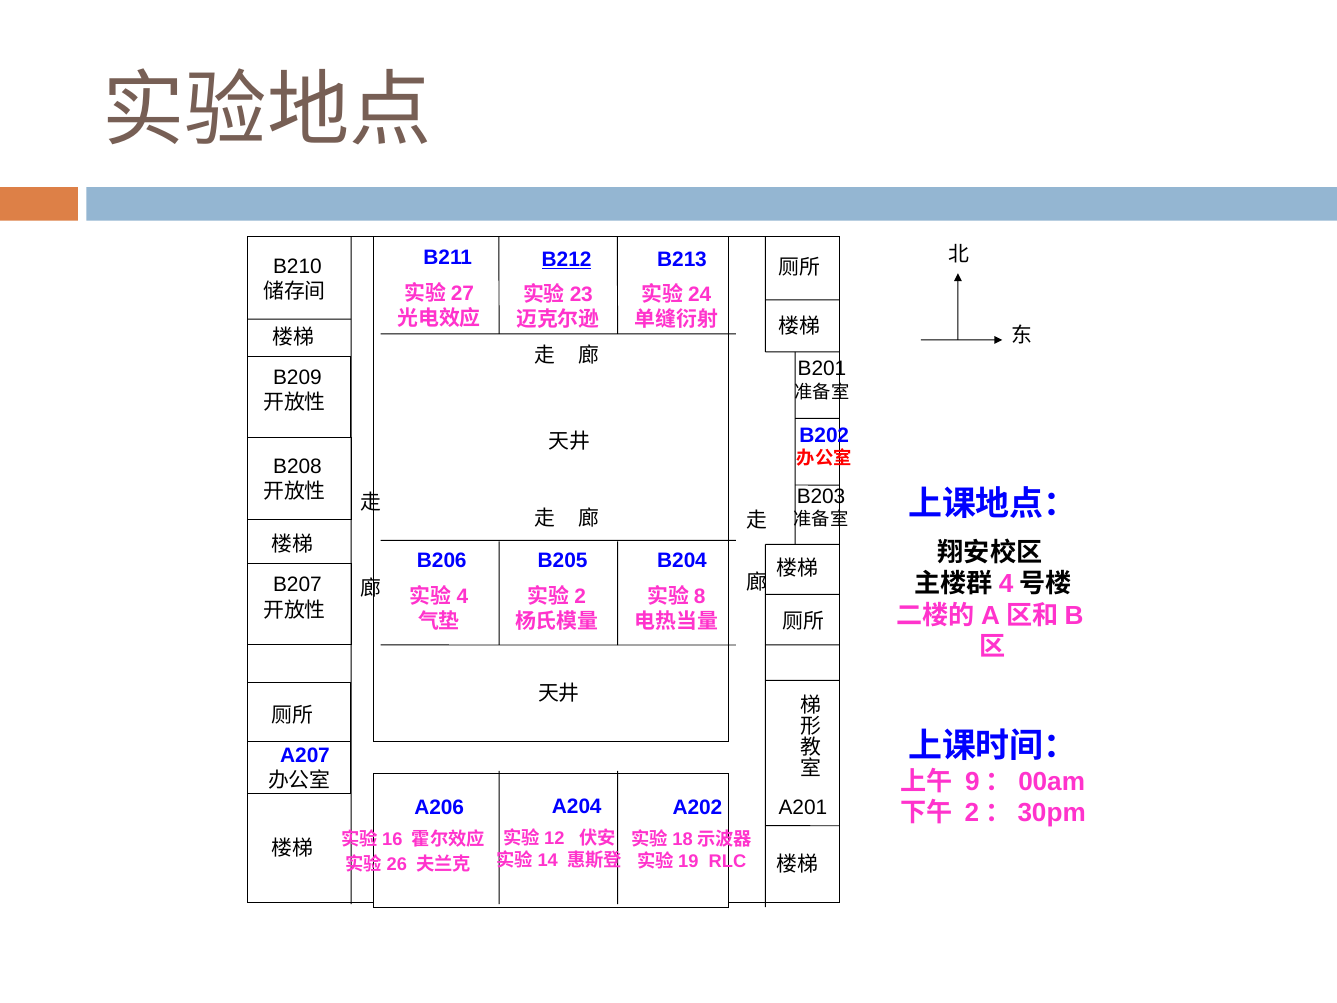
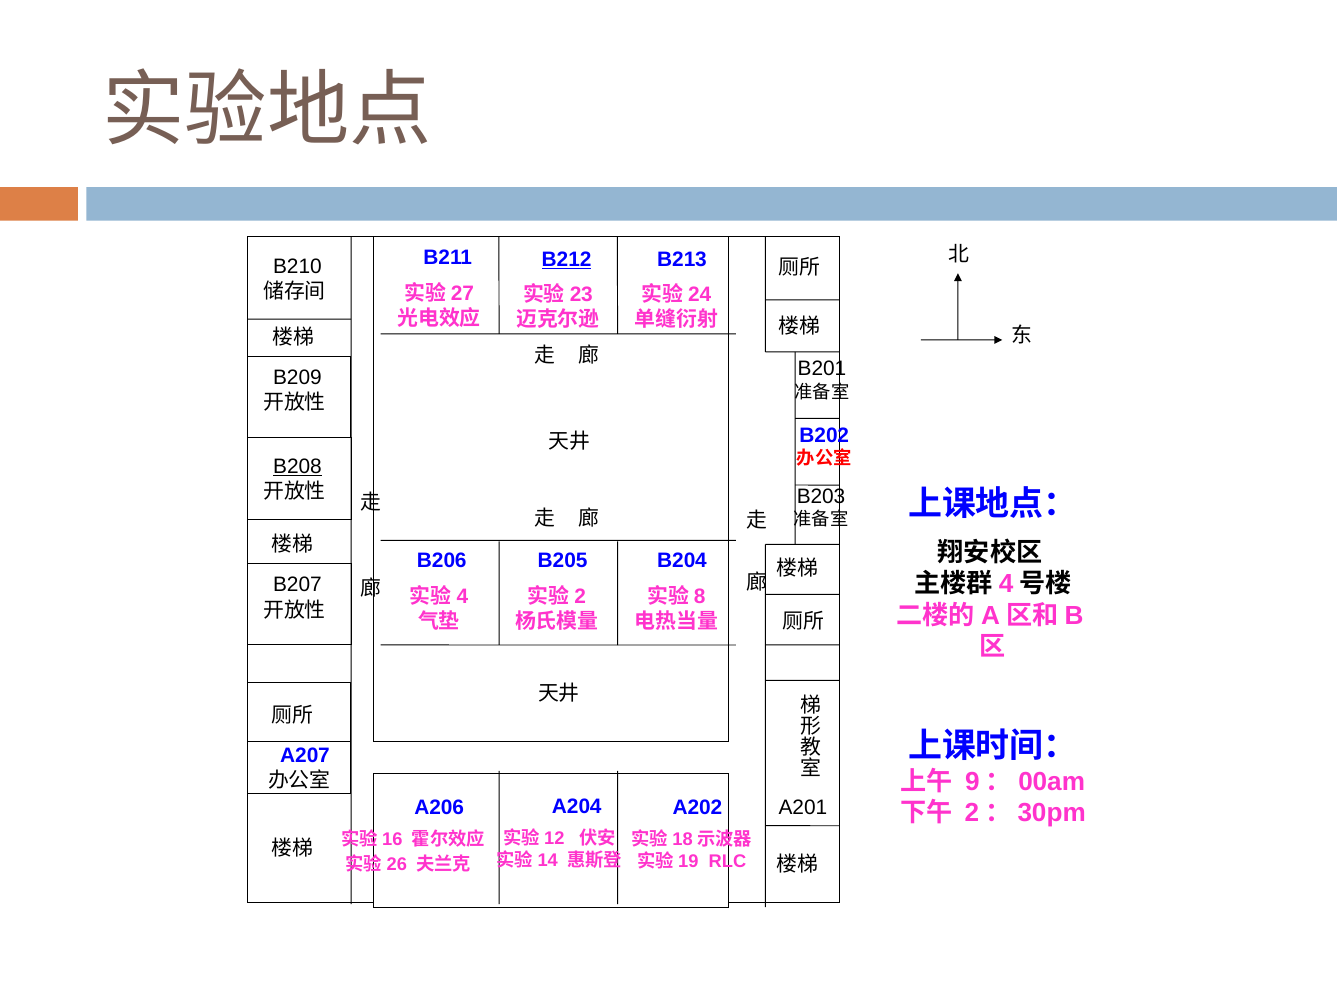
B208 underline: none -> present (297, 466)
